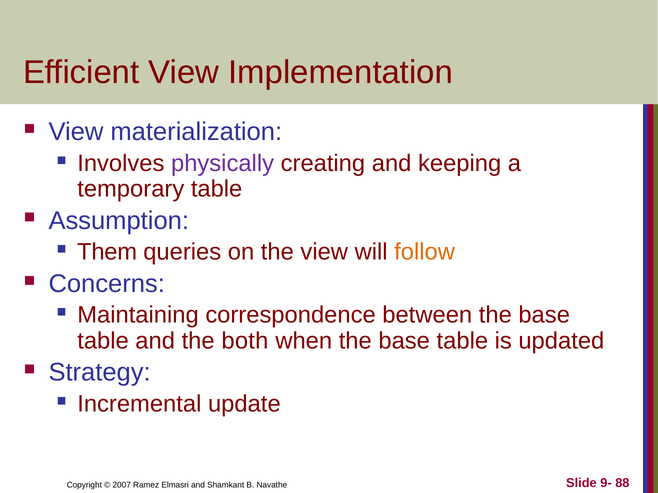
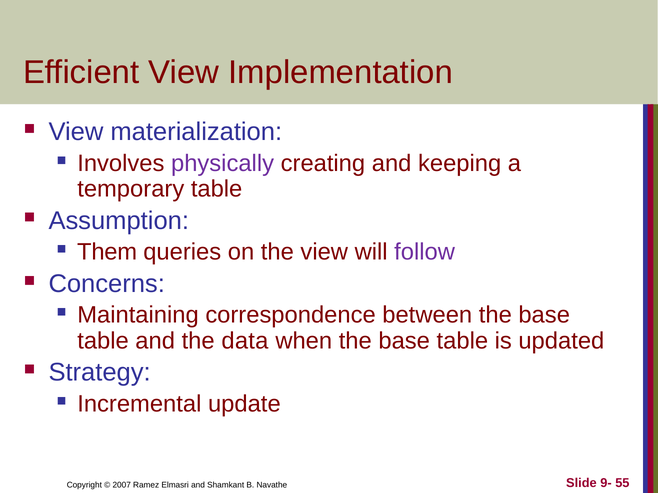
follow colour: orange -> purple (425, 252)
both: both -> data (245, 341)
88: 88 -> 55 (622, 483)
